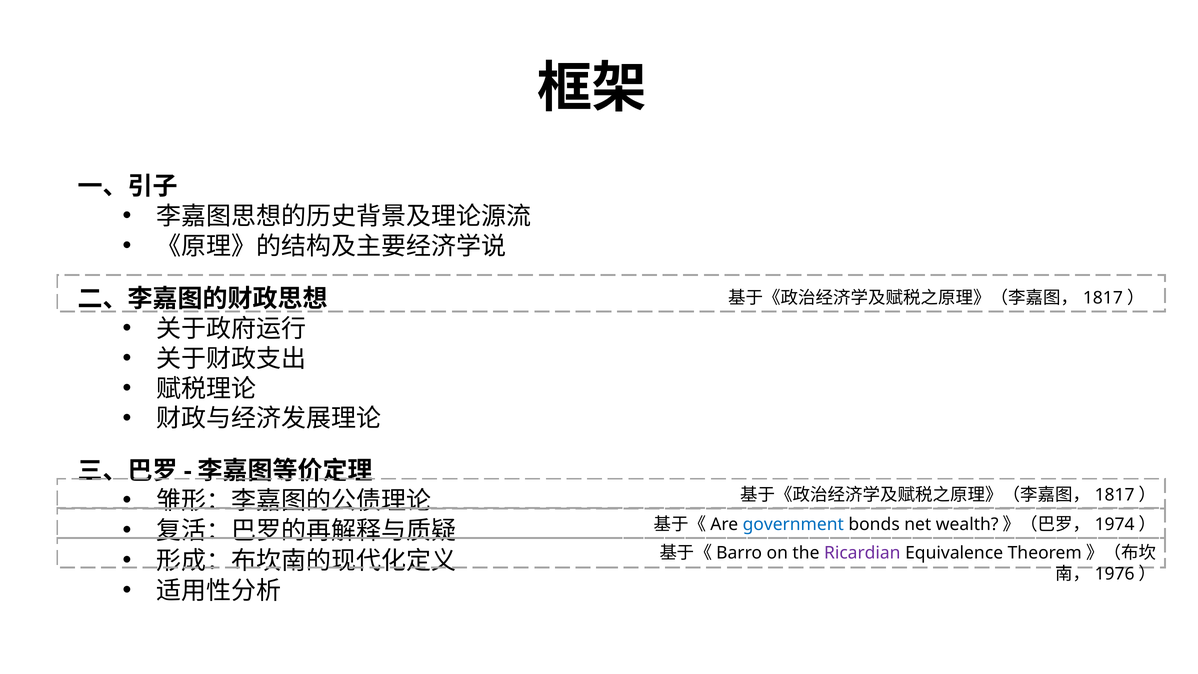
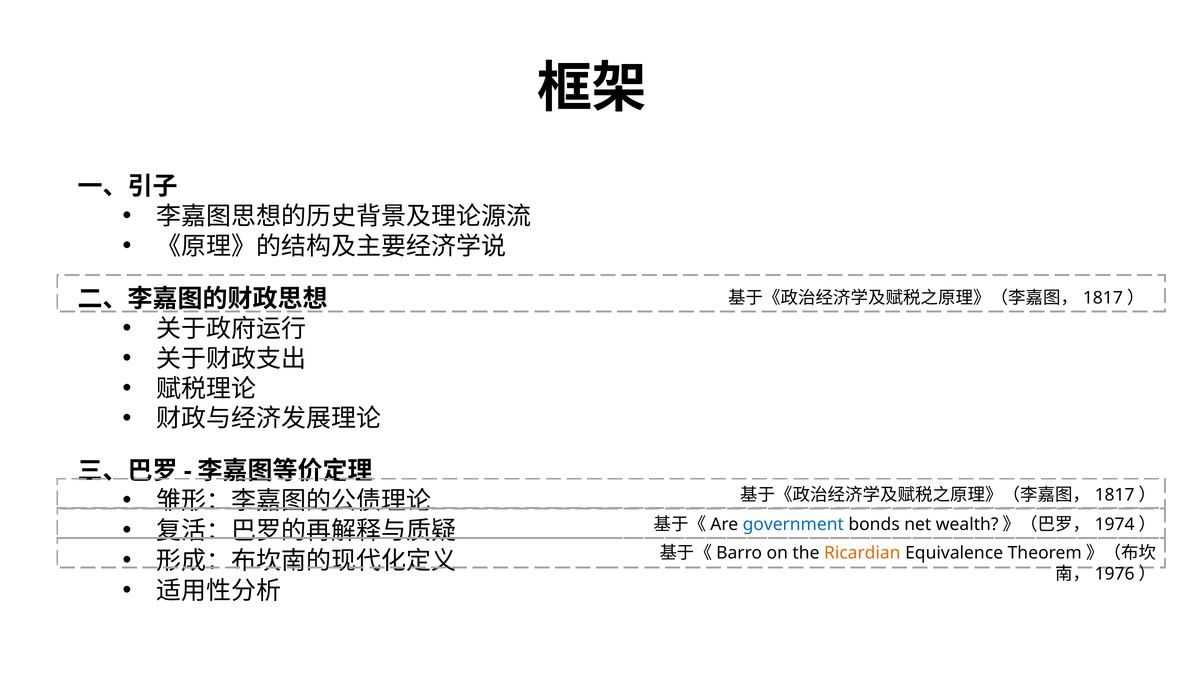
Ricardian colour: purple -> orange (862, 553)
